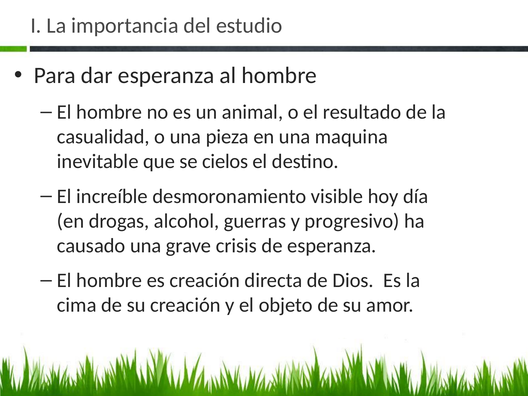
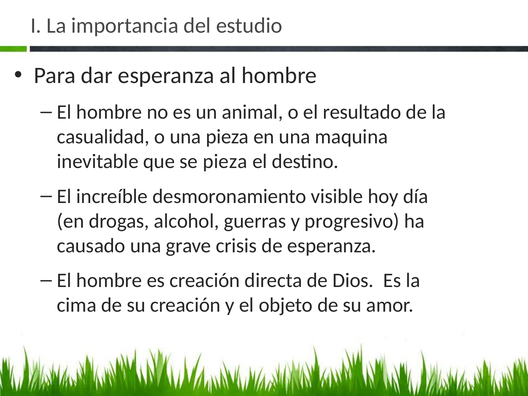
se cielos: cielos -> pieza (225, 161)
